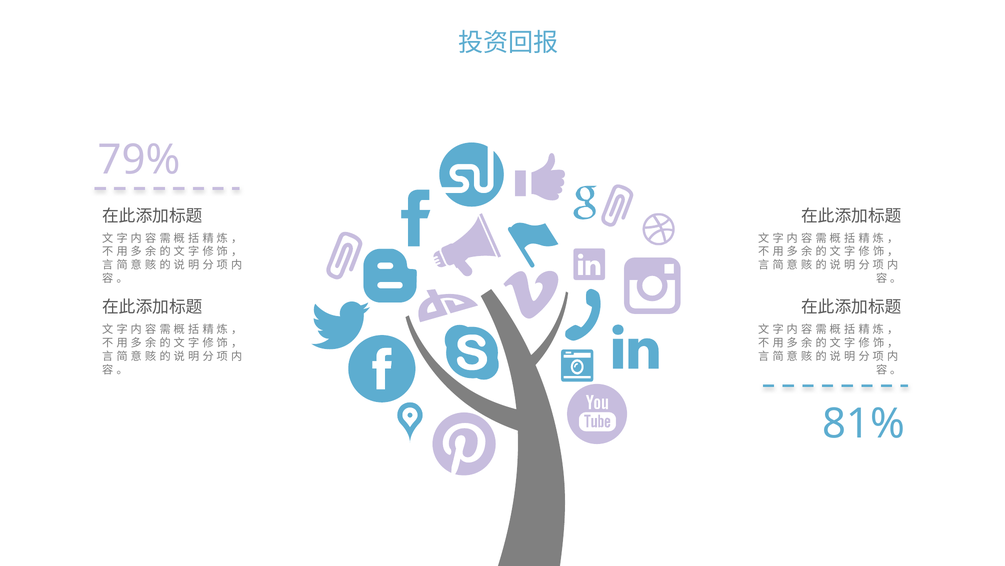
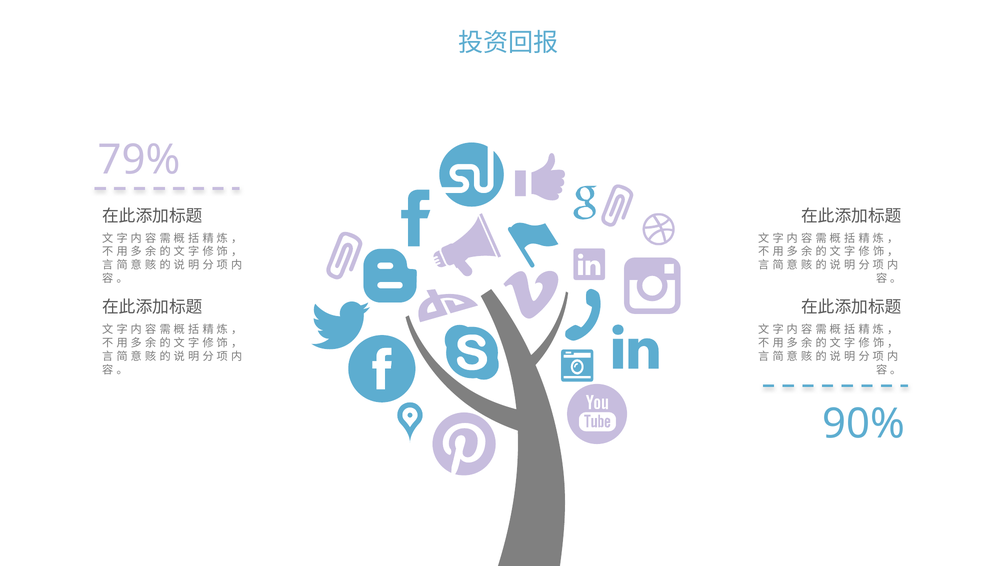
81%: 81% -> 90% (864, 424)
